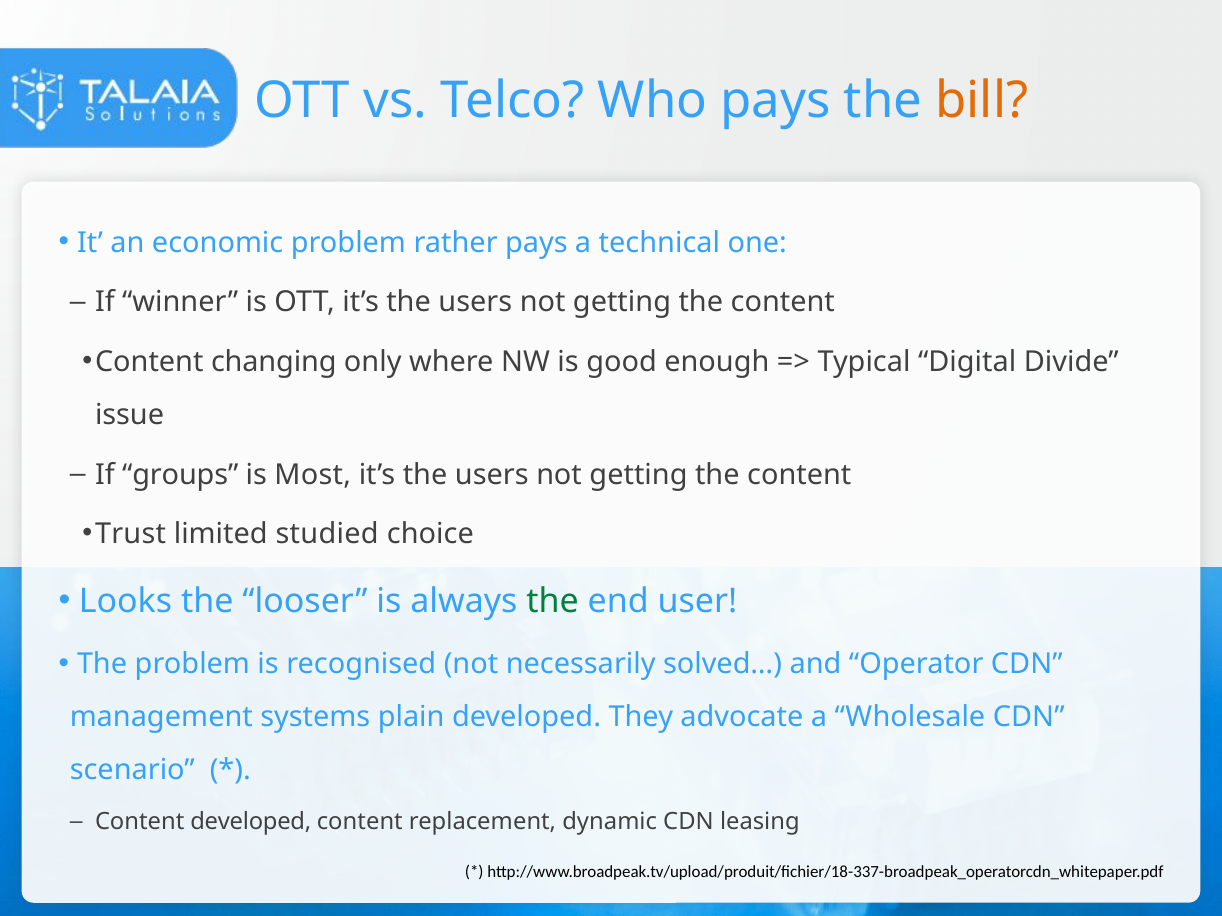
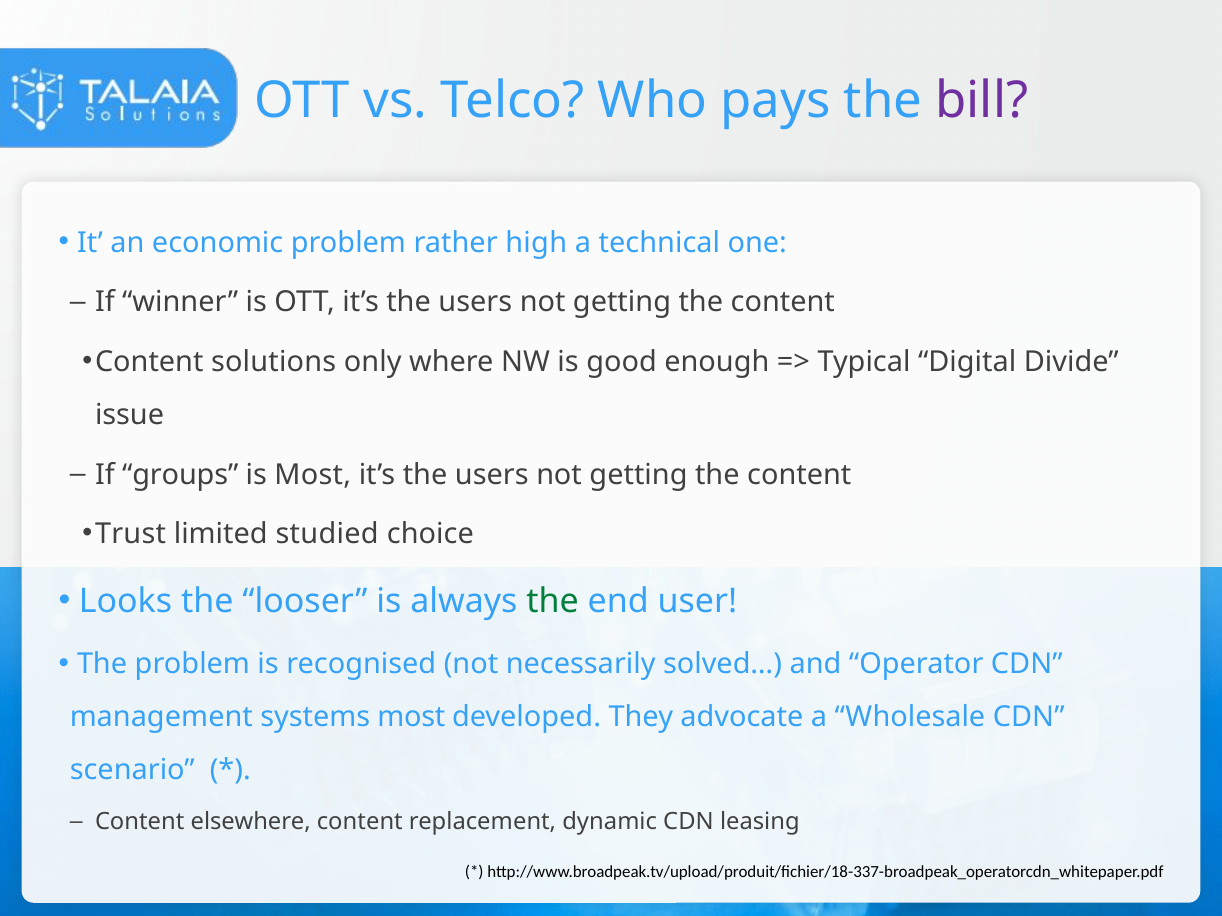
bill colour: orange -> purple (982, 100)
rather pays: pays -> high (536, 243)
changing: changing -> solutions (274, 362)
systems plain: plain -> most (411, 718)
Content developed: developed -> elsewhere (251, 822)
